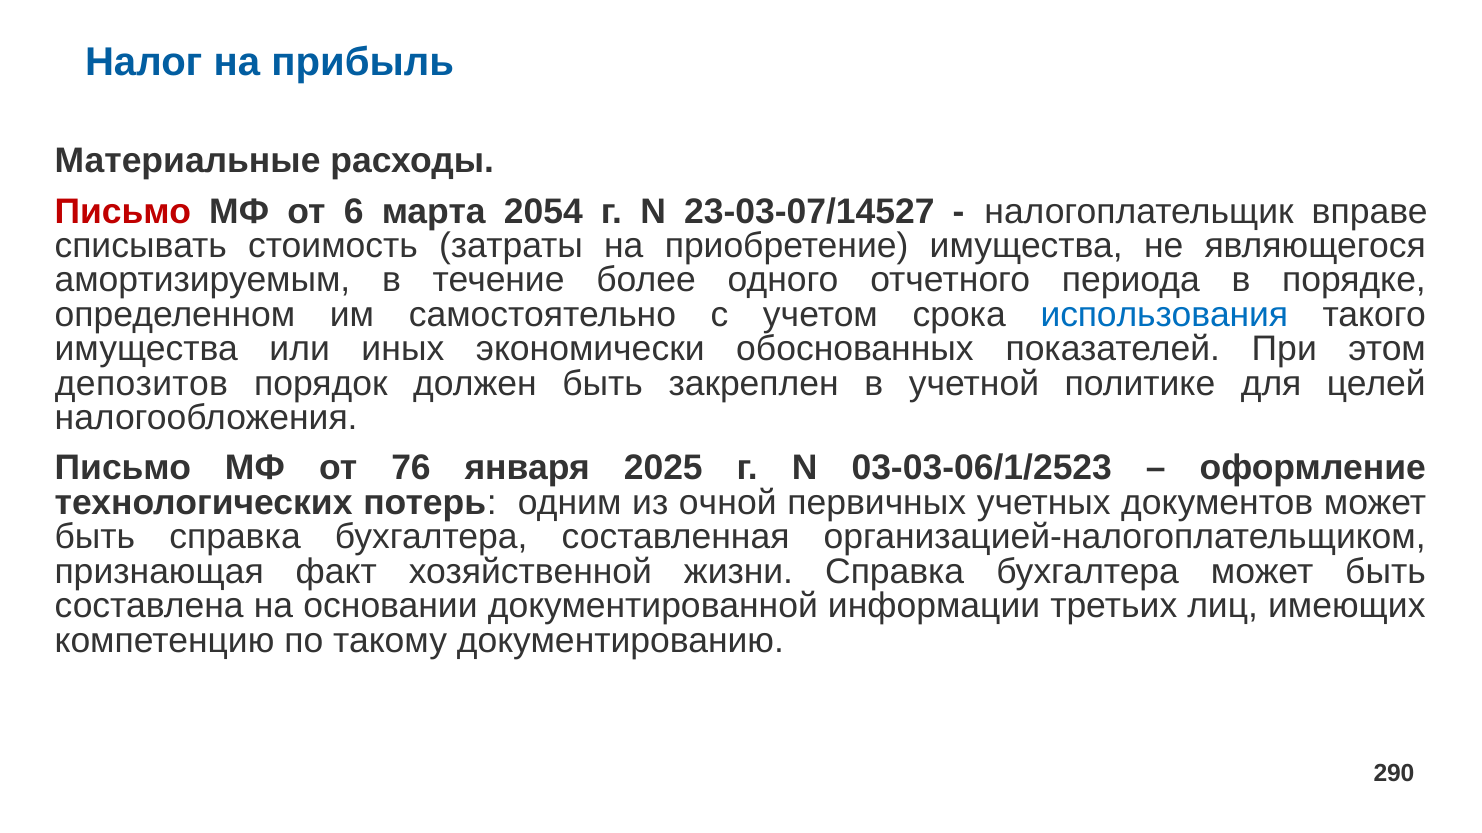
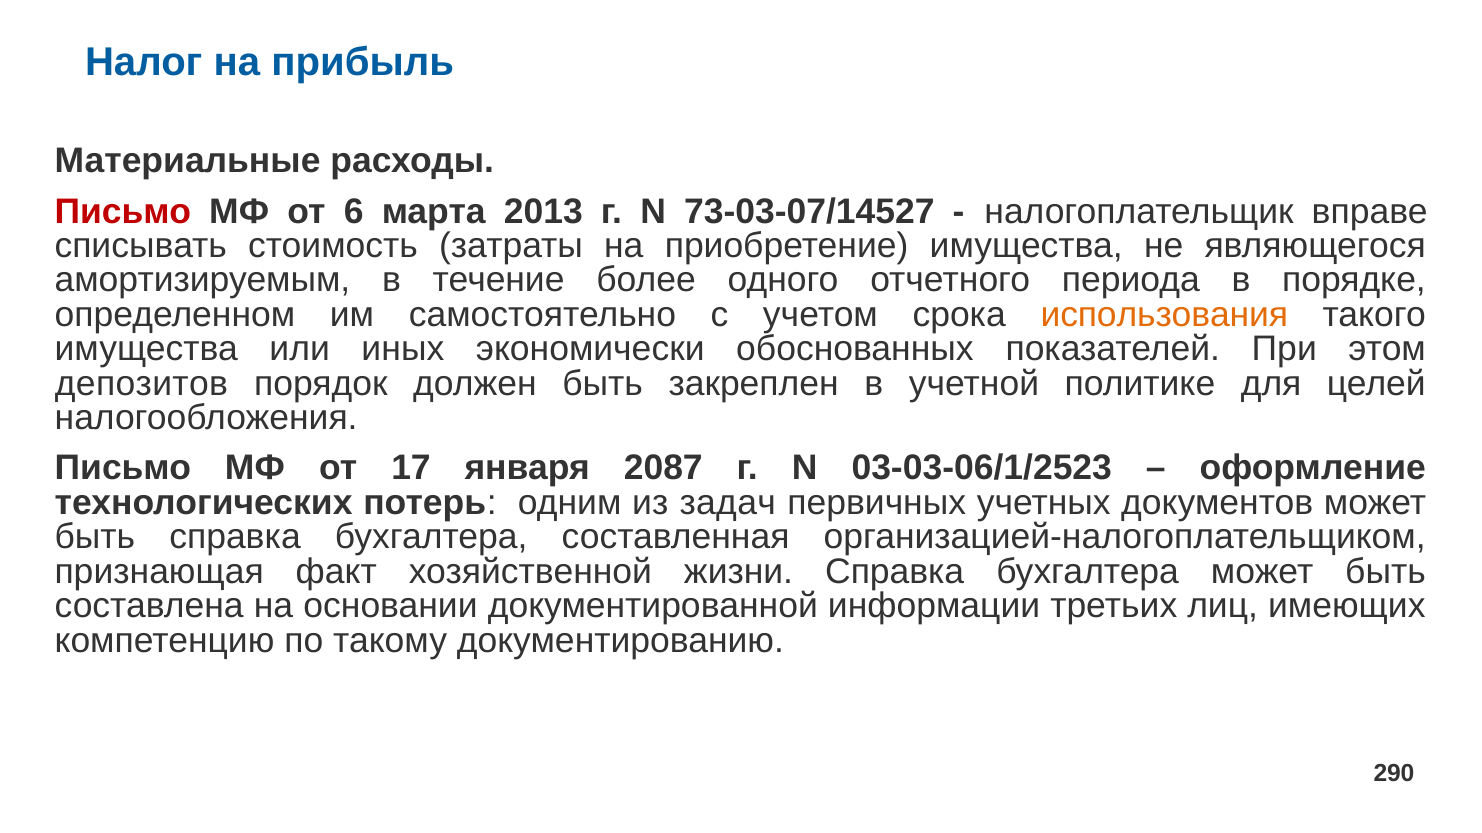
2054: 2054 -> 2013 (543, 211)
23-03-07/14527: 23-03-07/14527 -> 73-03-07/14527 (809, 211)
использования colour: blue -> orange (1164, 315)
76: 76 -> 17 (411, 469)
2025: 2025 -> 2087 (663, 469)
очной: очной -> задач (728, 503)
